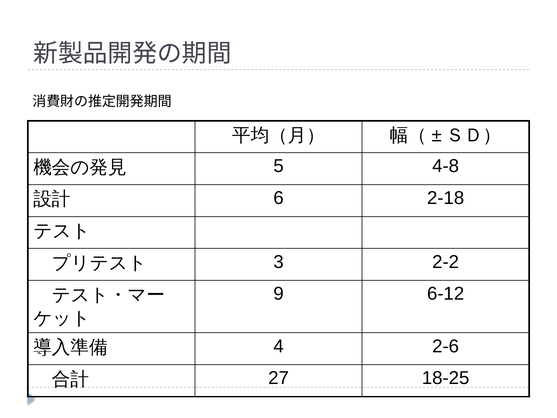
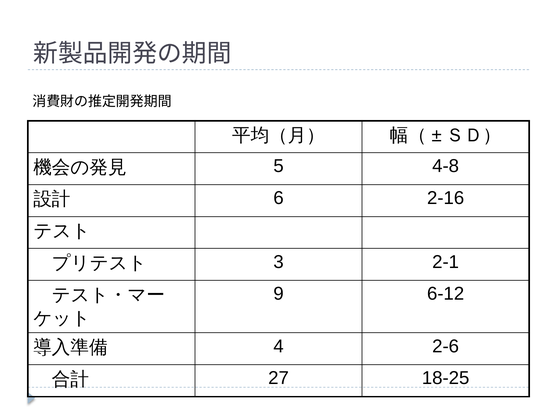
2-18: 2-18 -> 2-16 (446, 198)
2-2: 2-2 -> 2-1 (446, 262)
